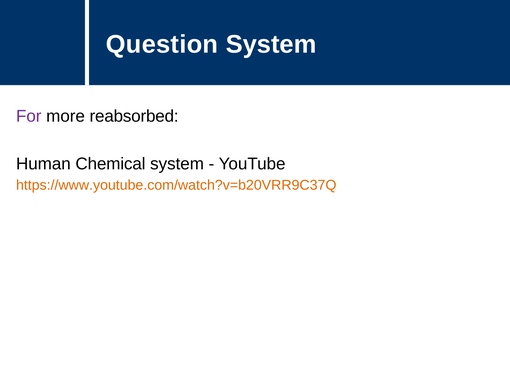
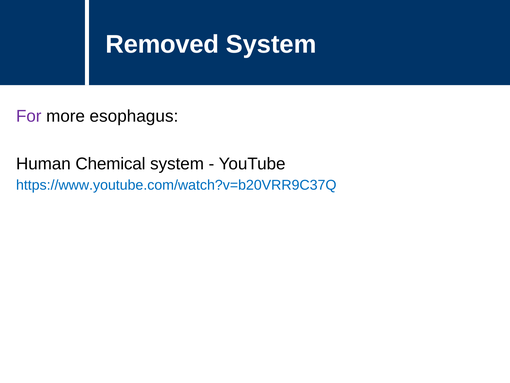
Question: Question -> Removed (162, 44)
reabsorbed: reabsorbed -> esophagus (134, 116)
https://www.youtube.com/watch?v=b20VRR9C37Q colour: orange -> blue (176, 185)
